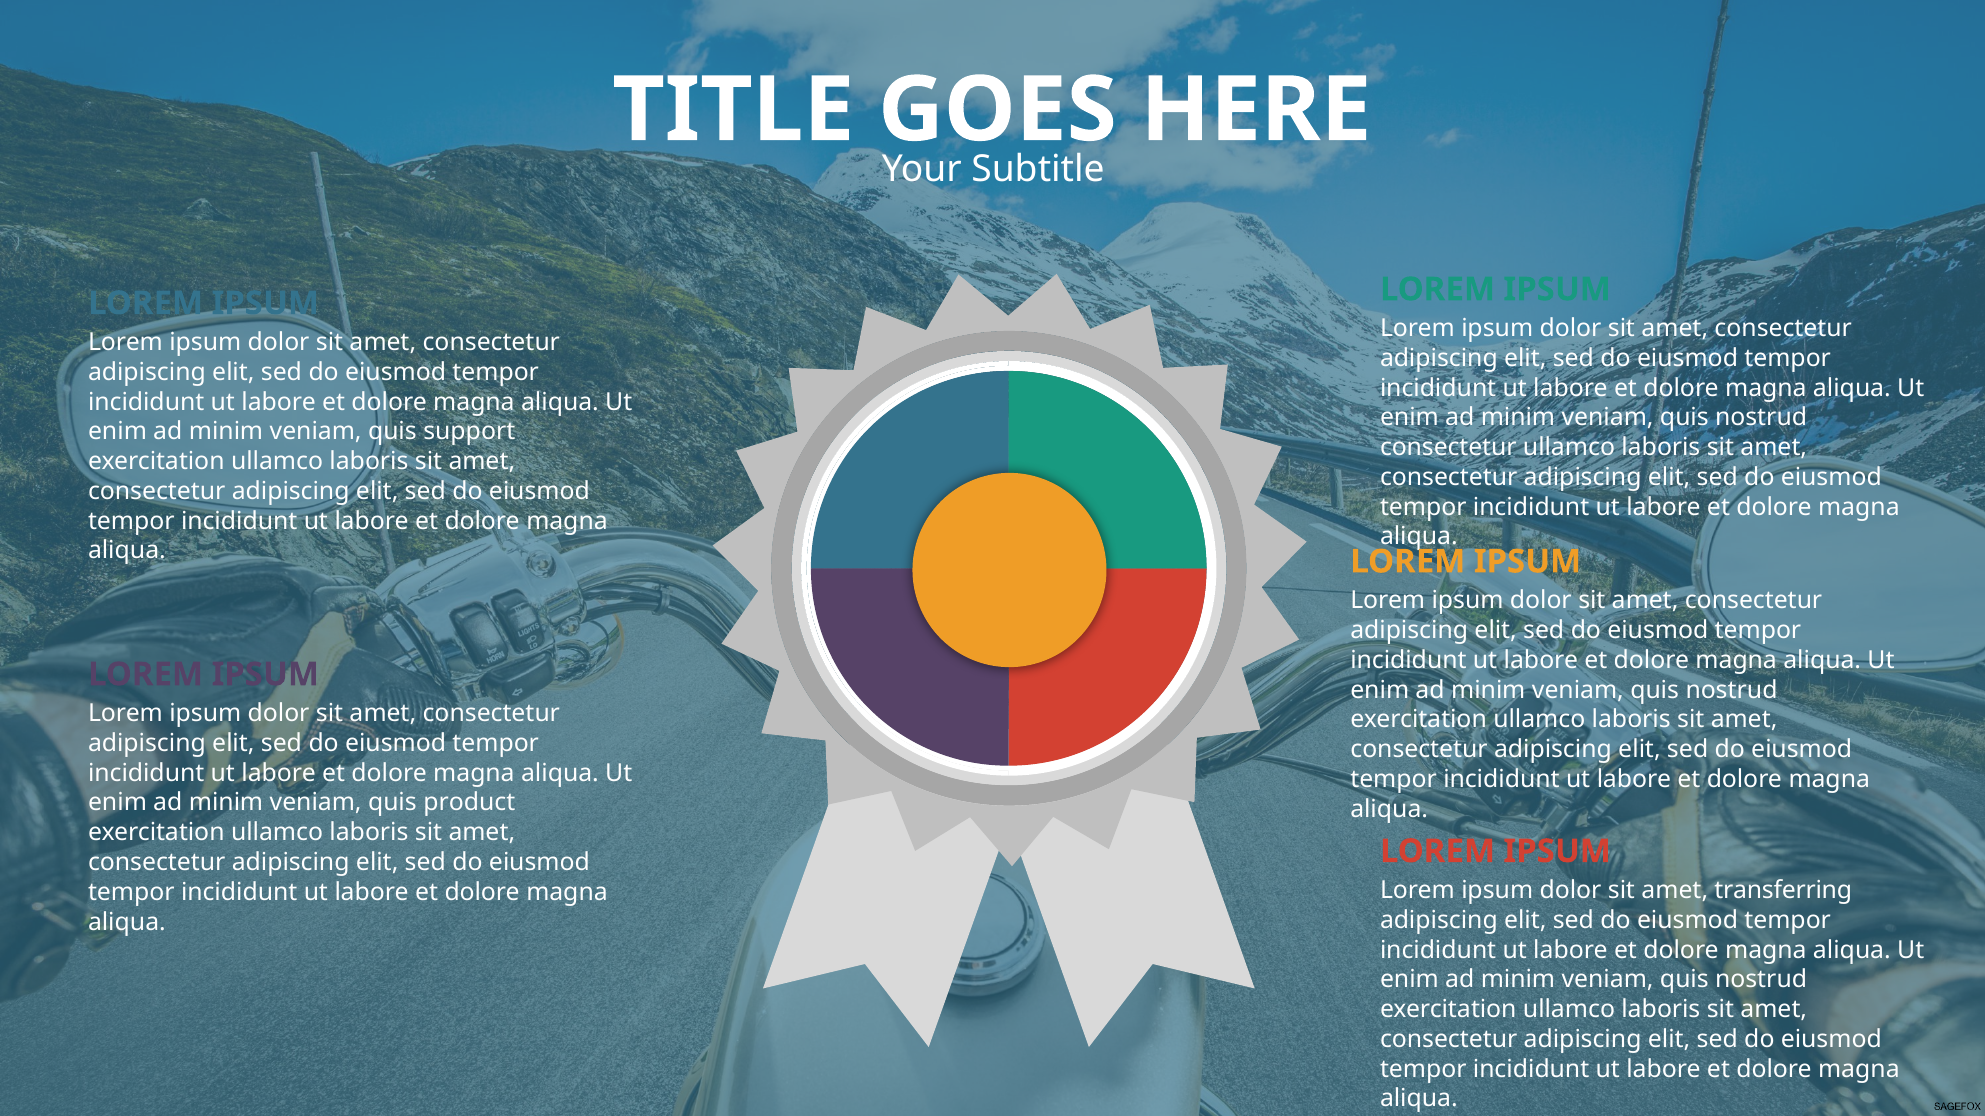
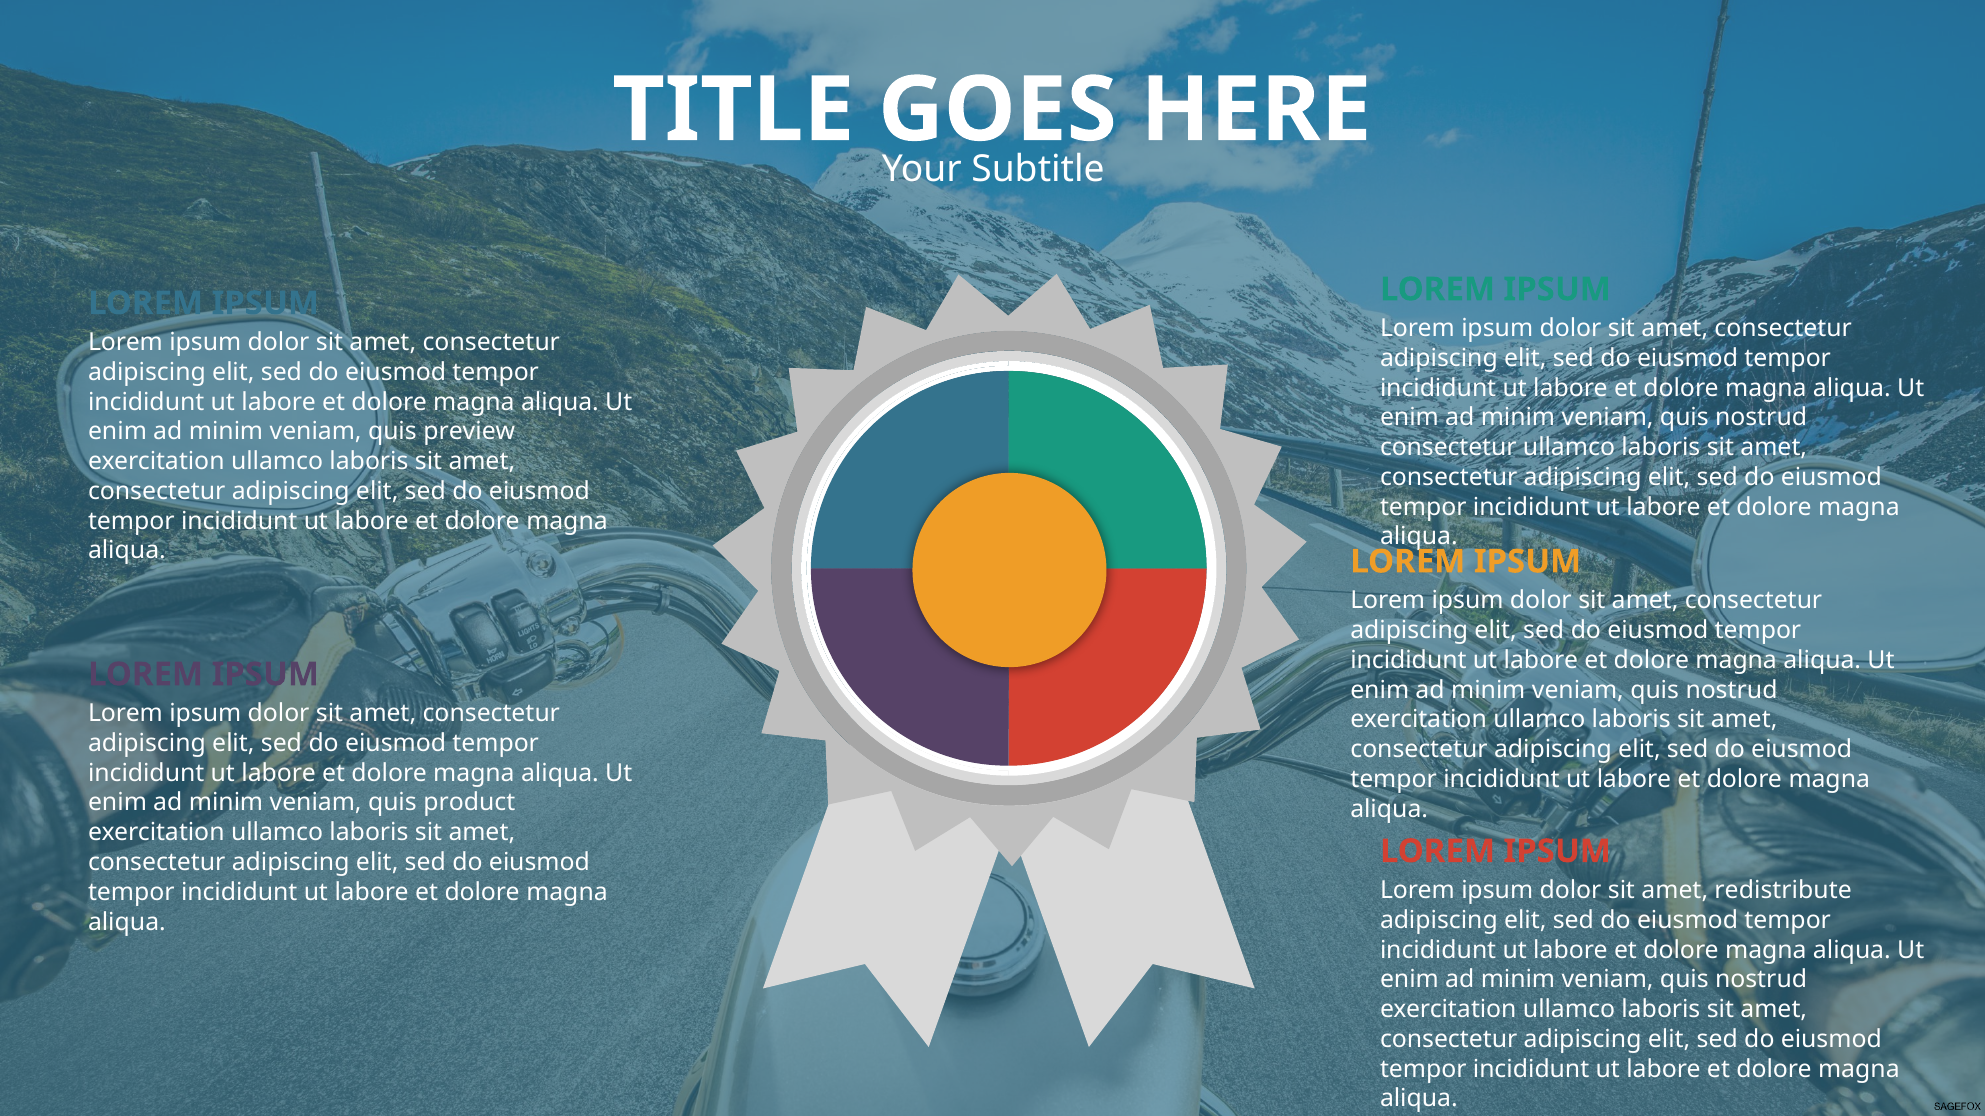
support: support -> preview (469, 432)
transferring: transferring -> redistribute (1783, 891)
